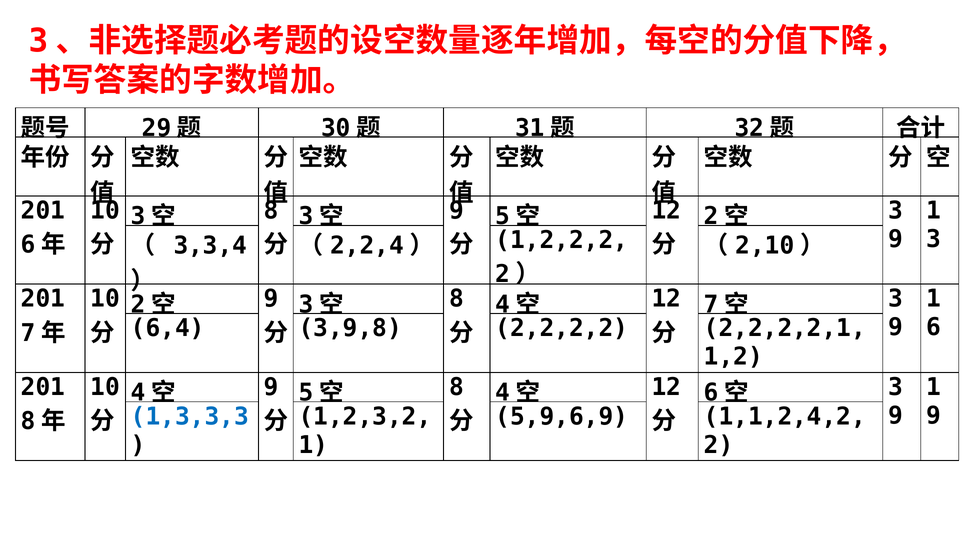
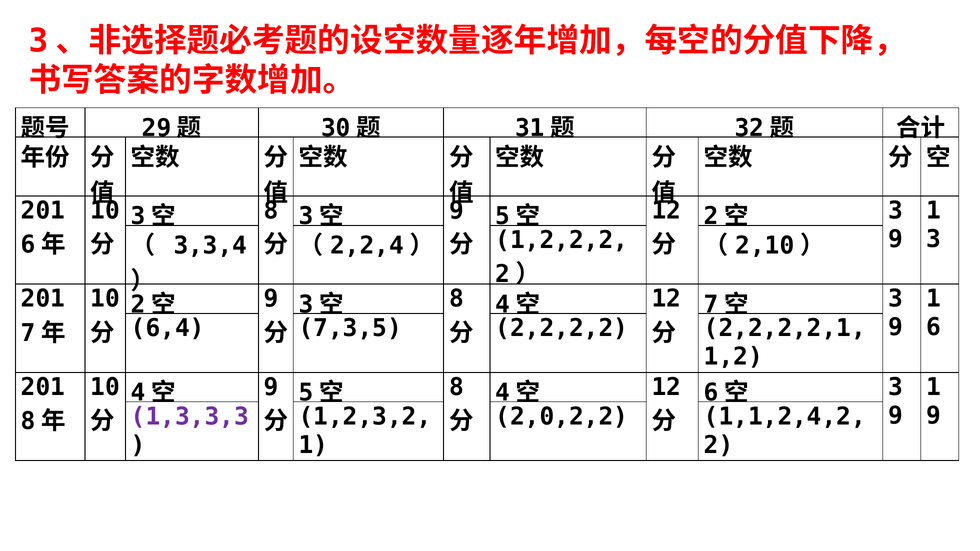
3,9,8: 3,9,8 -> 7,3,5 (350, 328)
1,3,3,3 colour: blue -> purple (190, 417)
5,9,6,9: 5,9,6,9 -> 2,0,2,2 (562, 417)
